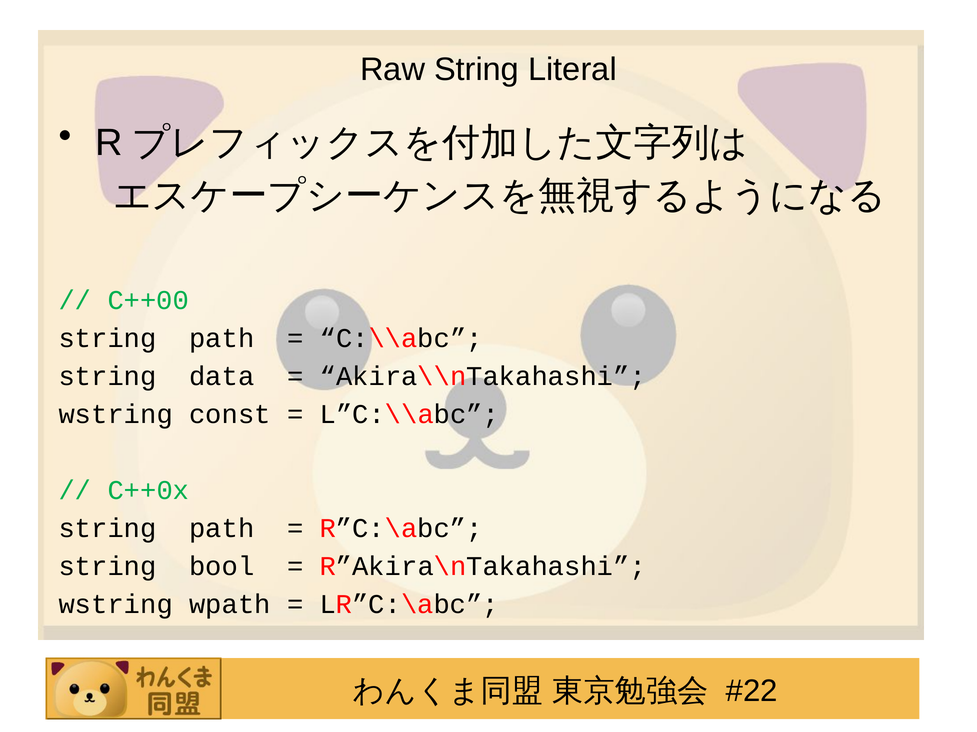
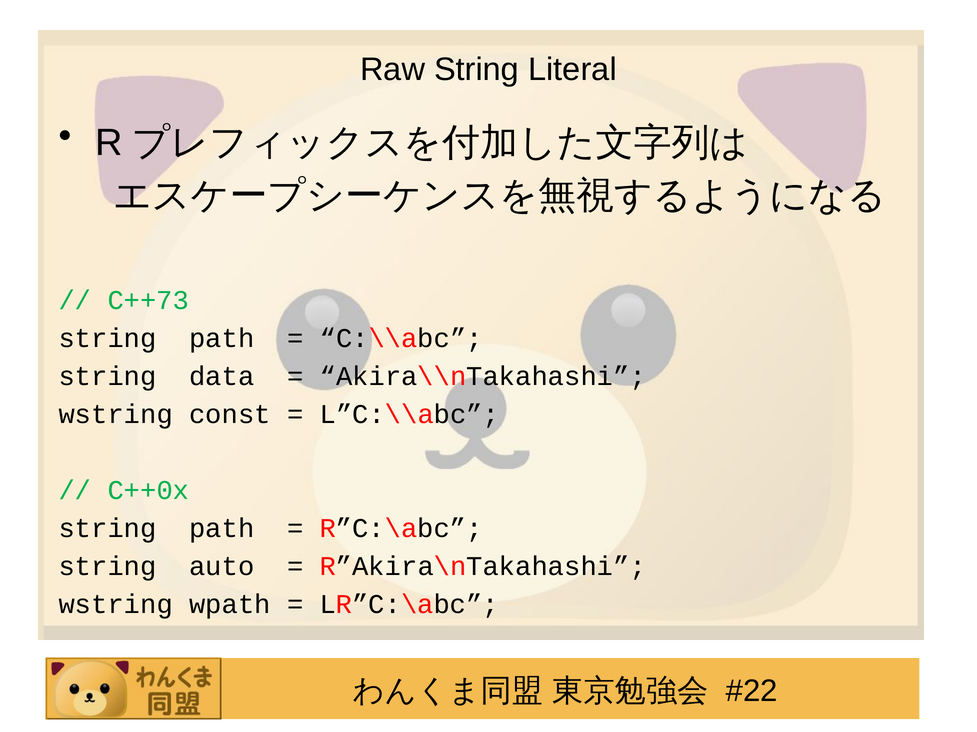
C++00: C++00 -> C++73 (148, 300)
bool: bool -> auto (222, 567)
